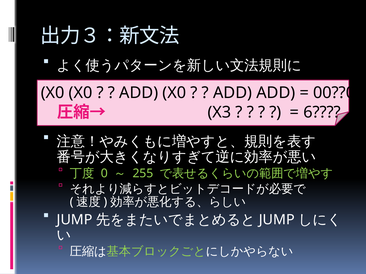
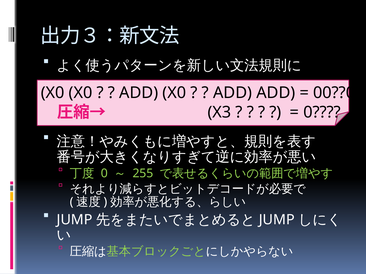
6: 6 -> 0 (322, 112)
